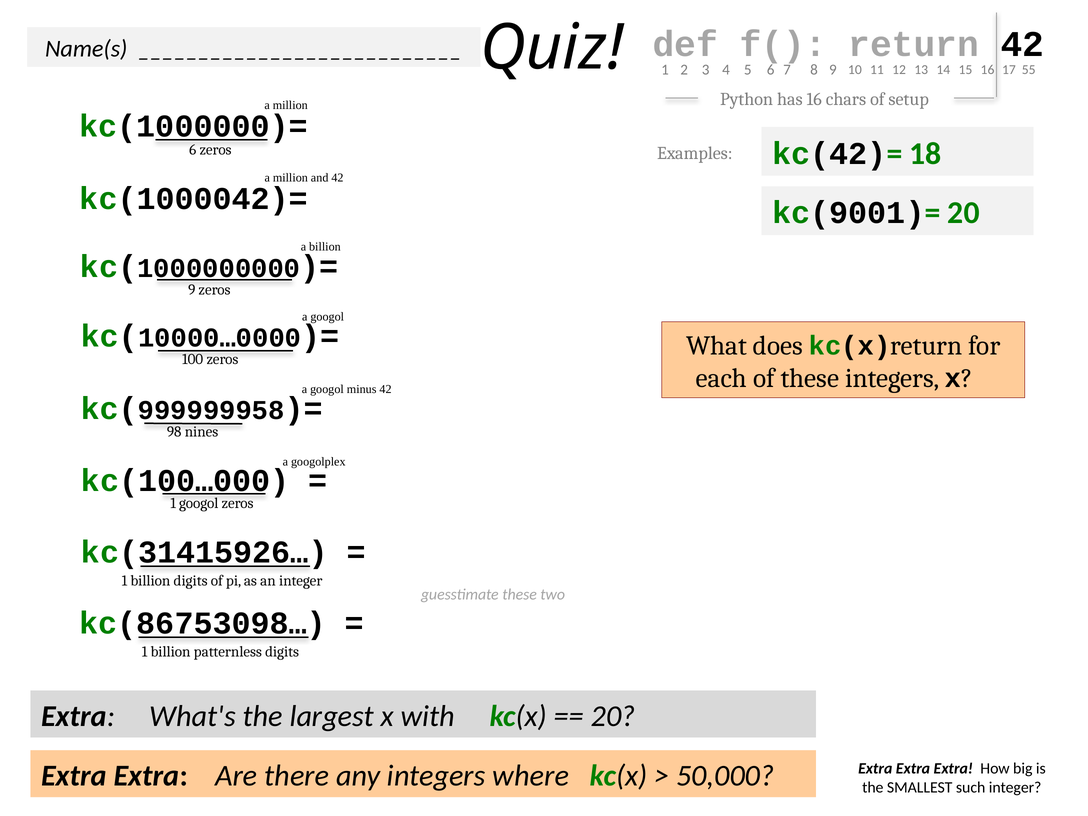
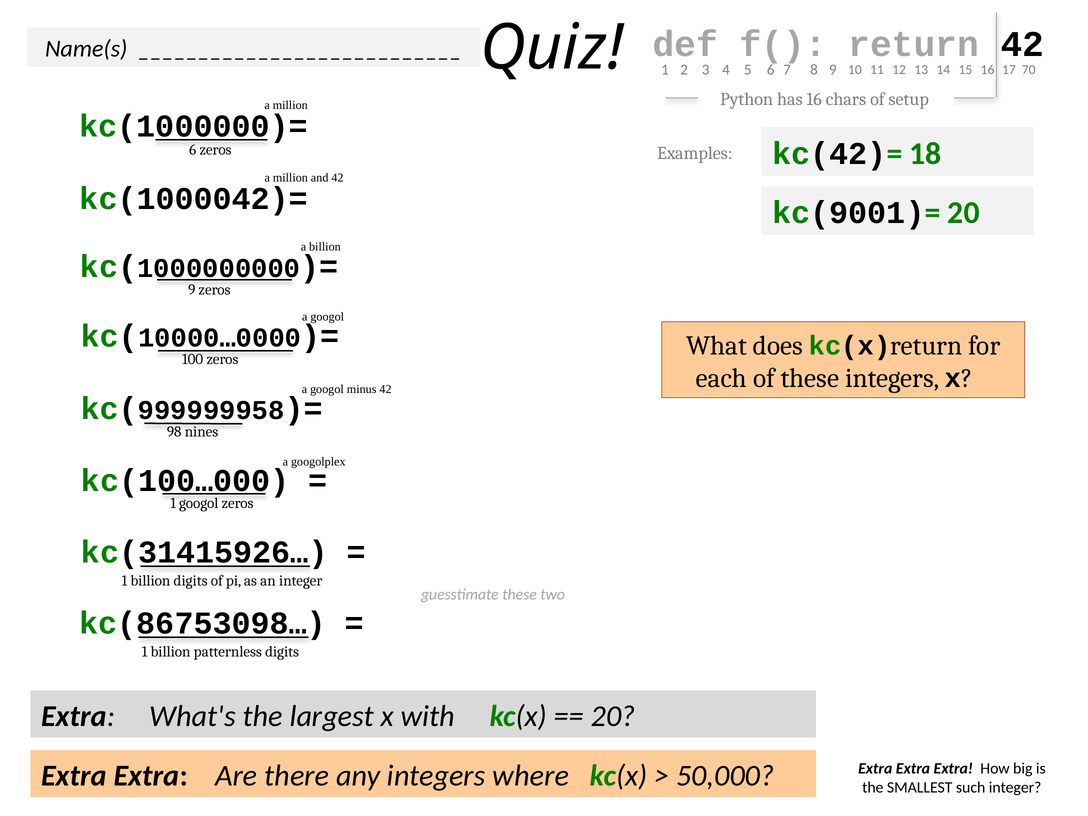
55: 55 -> 70 (1029, 70)
